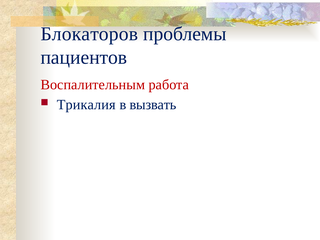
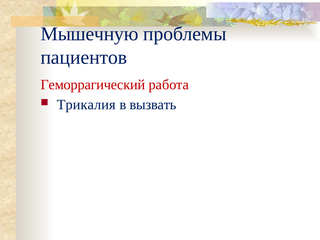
Блокаторов: Блокаторов -> Мышечную (89, 34)
Воспалительным: Воспалительным -> Геморрагический (93, 85)
